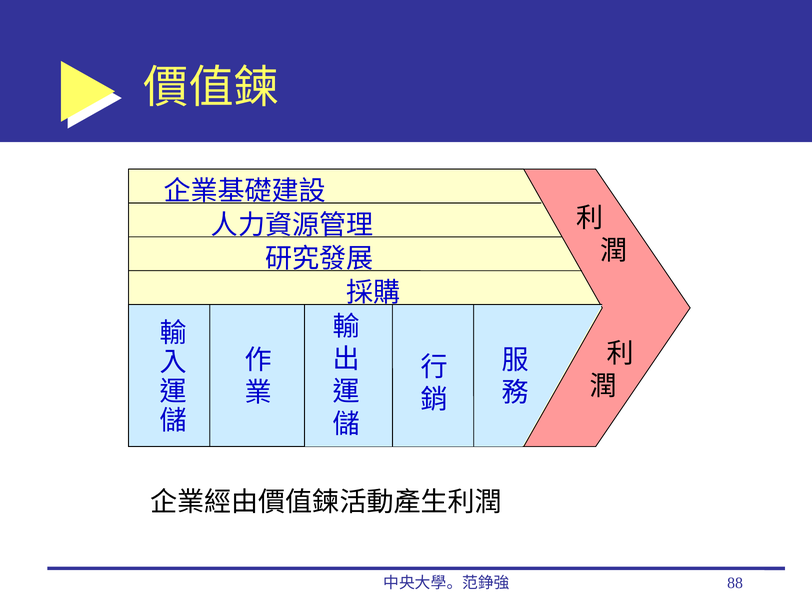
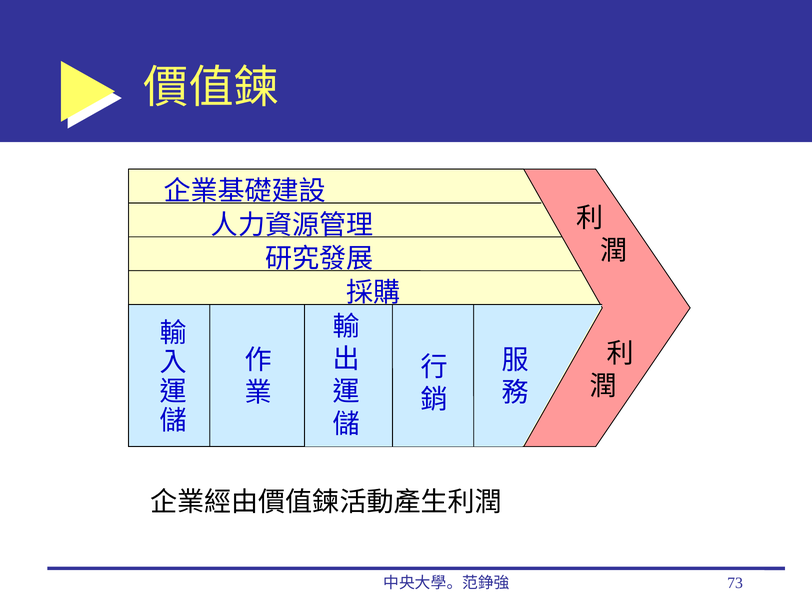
88: 88 -> 73 (735, 583)
